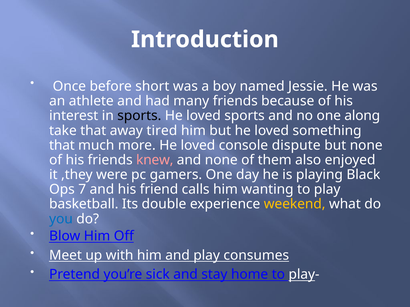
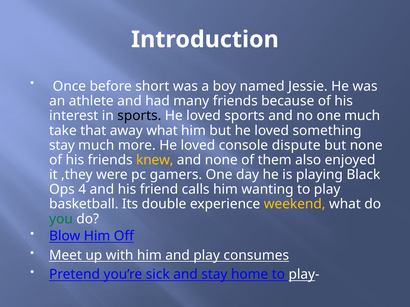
one along: along -> much (362, 116)
away tired: tired -> what (162, 131)
that: that -> stay (62, 145)
knew colour: pink -> yellow (155, 160)
7: 7 -> 4 (82, 190)
you colour: blue -> green (61, 219)
